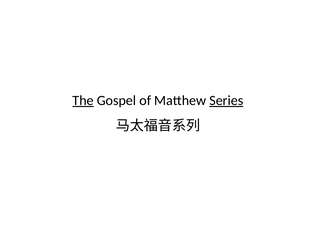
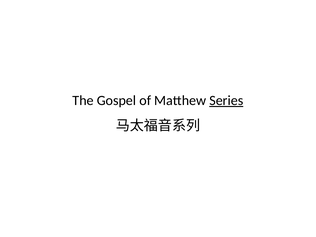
The underline: present -> none (83, 101)
